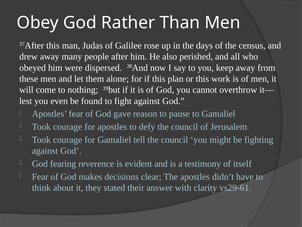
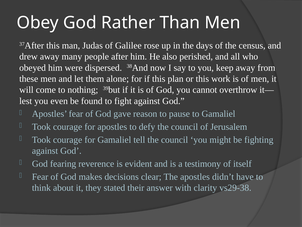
vs29-61: vs29-61 -> vs29-38 (235, 187)
